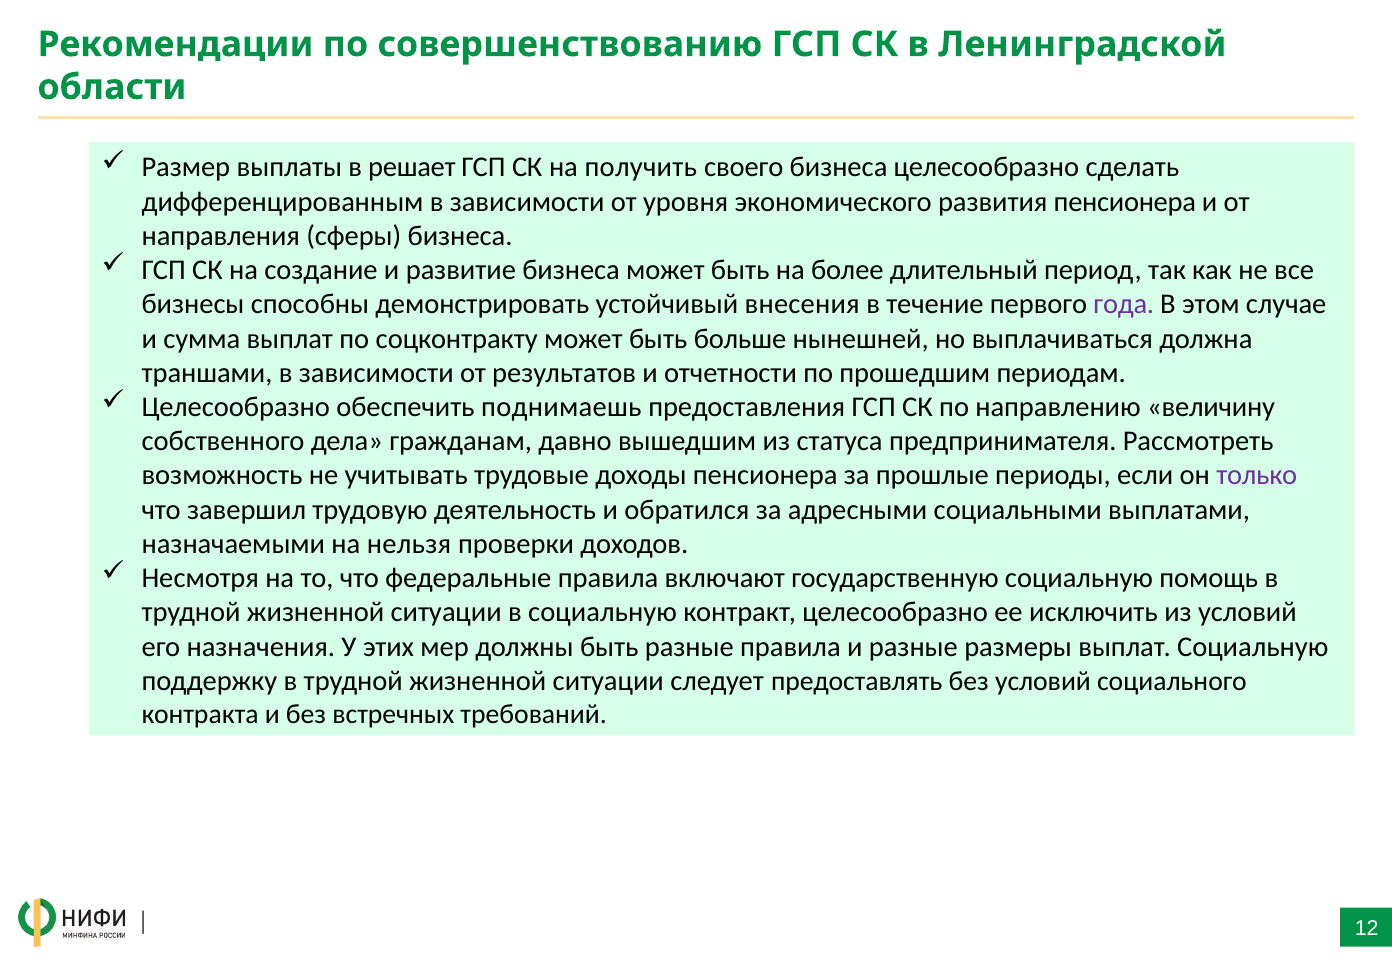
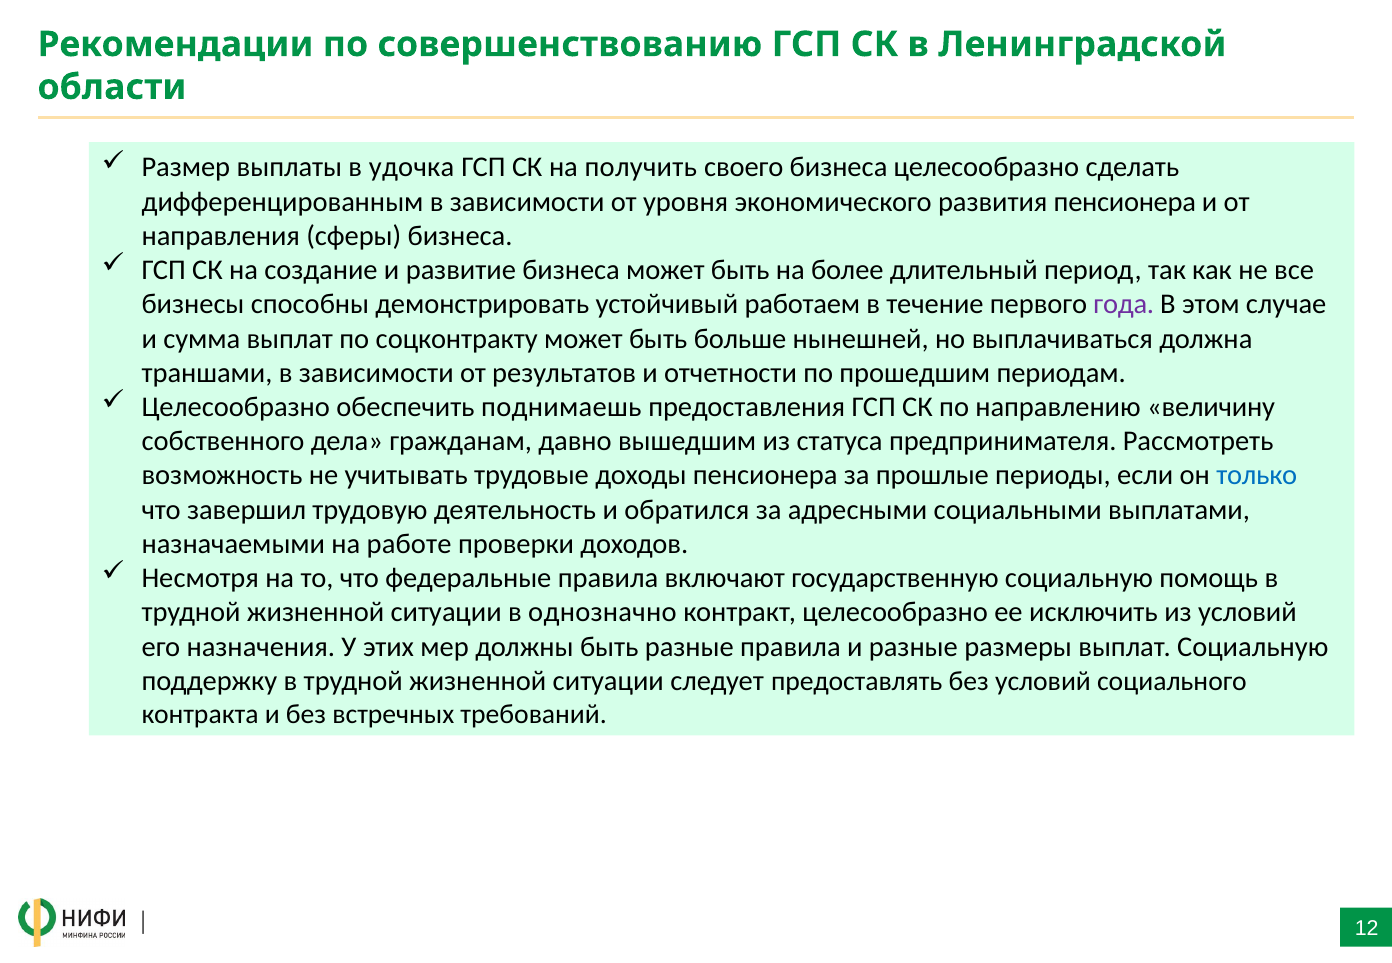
решает: решает -> удочка (412, 168)
внесения: внесения -> работаем (802, 305)
только colour: purple -> blue (1257, 476)
нельзя: нельзя -> работе (409, 544)
в социальную: социальную -> однозначно (602, 613)
